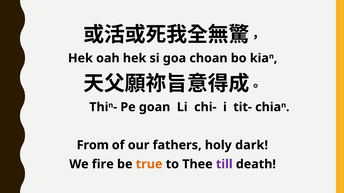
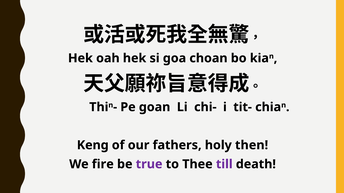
From: From -> Keng (93, 145)
dark: dark -> then (252, 145)
true colour: orange -> purple (149, 165)
